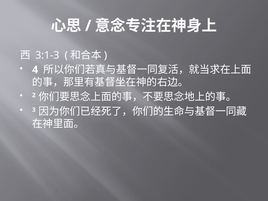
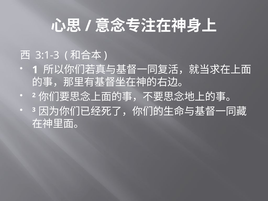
4: 4 -> 1 (35, 70)
